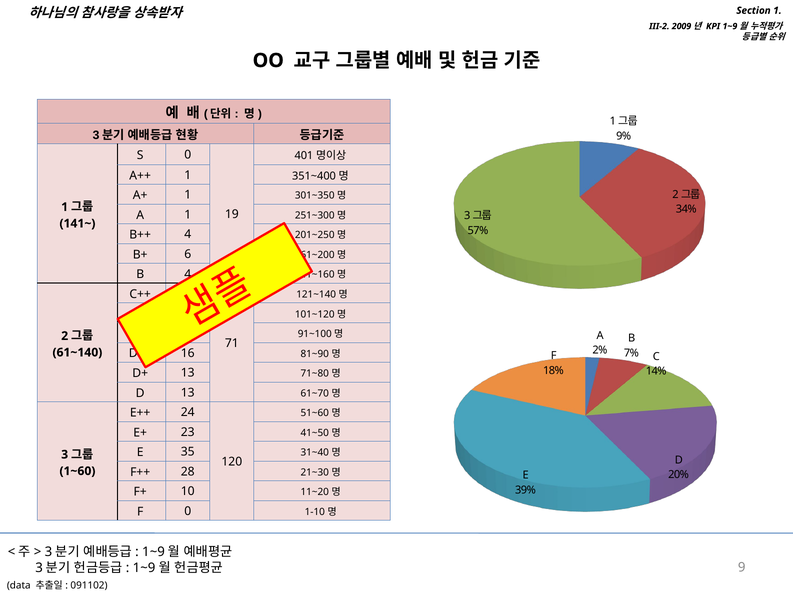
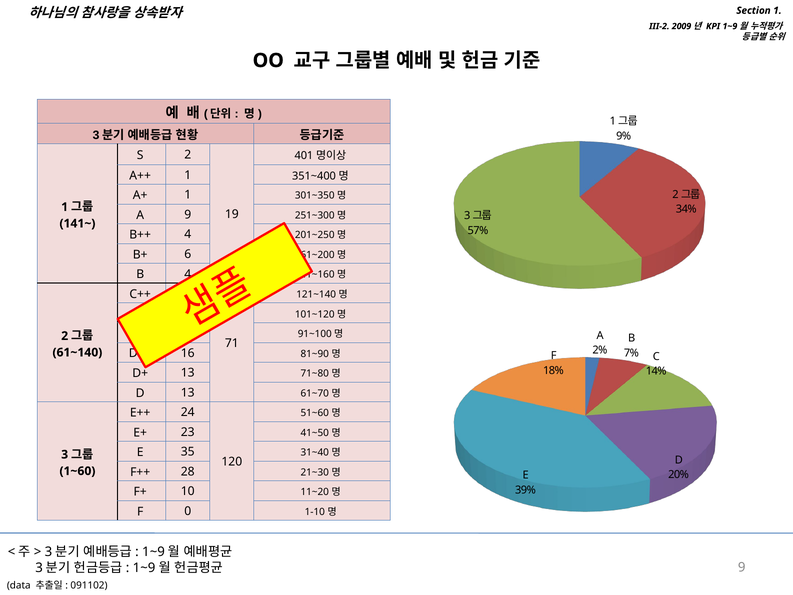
S 0: 0 -> 2 (188, 155)
A 1: 1 -> 9 (188, 215)
